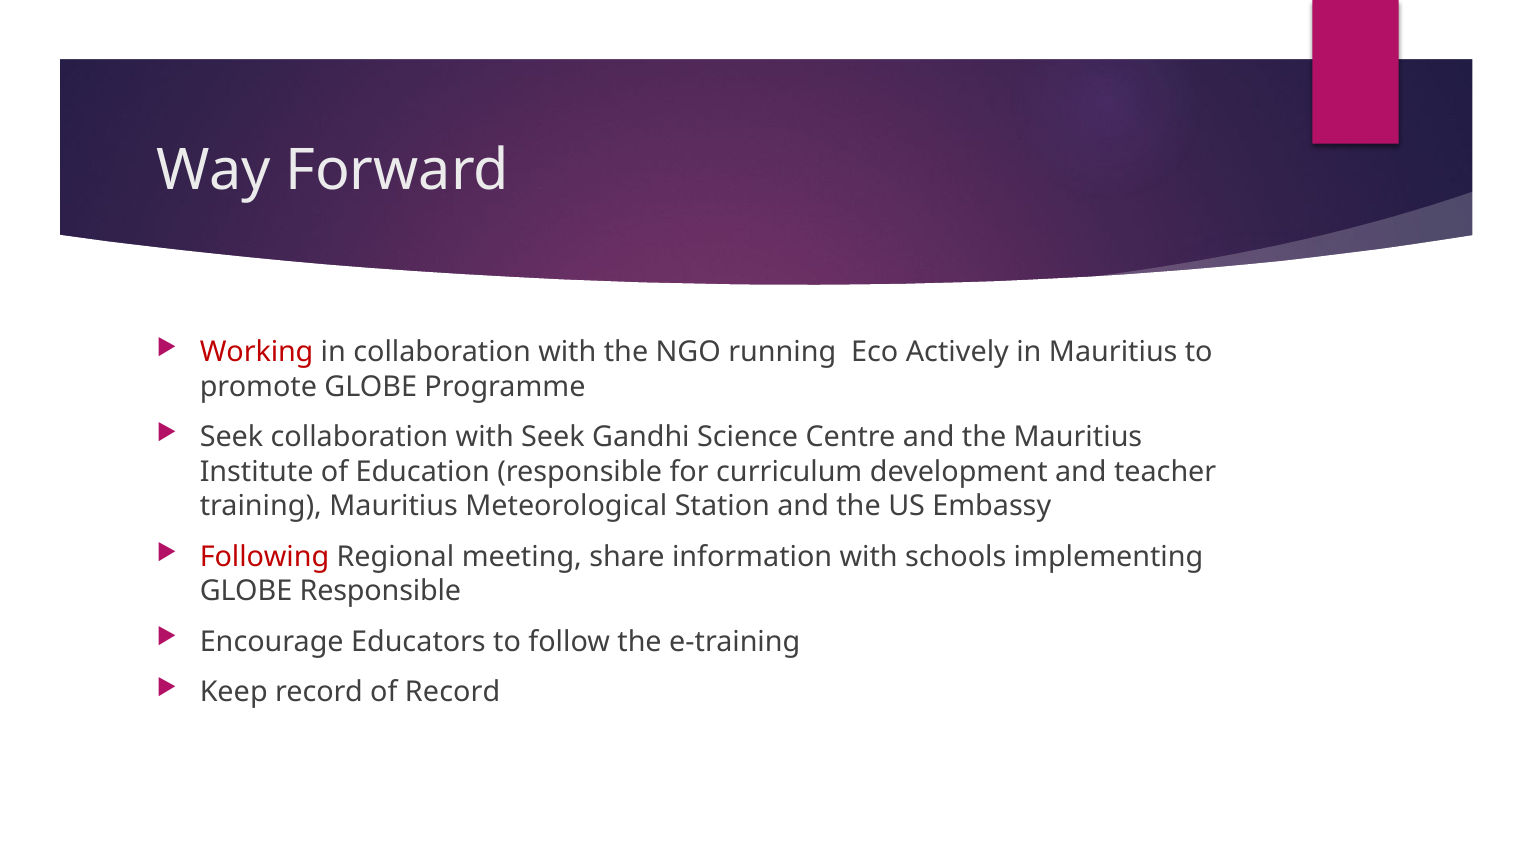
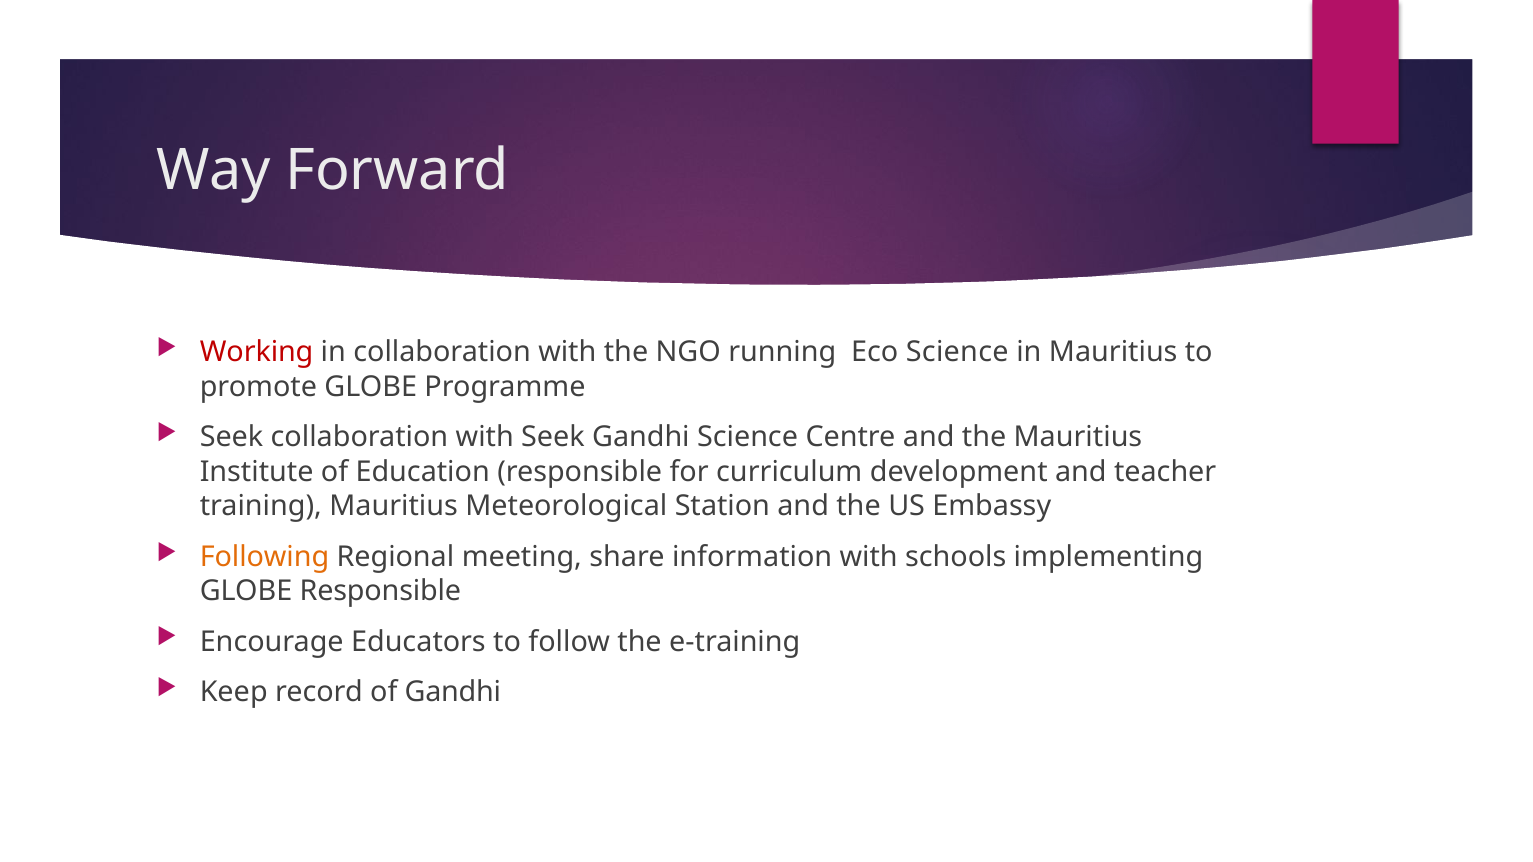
Eco Actively: Actively -> Science (957, 352)
Following colour: red -> orange (265, 557)
of Record: Record -> Gandhi (453, 692)
